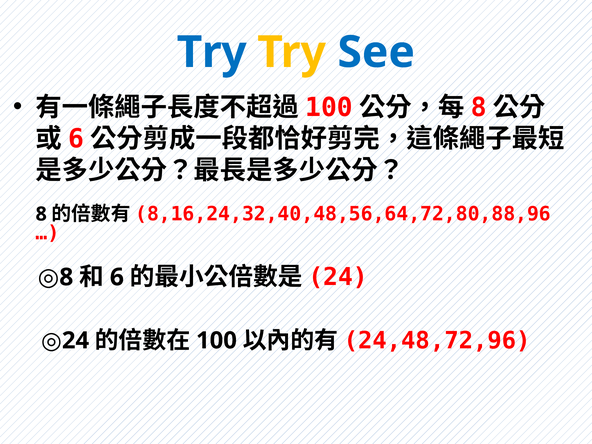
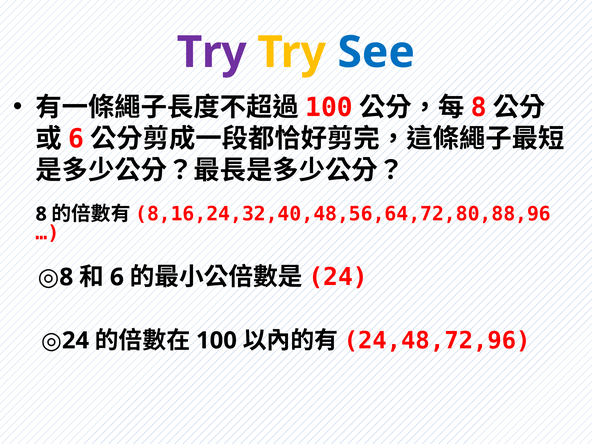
Try colour: blue -> purple (212, 52)
